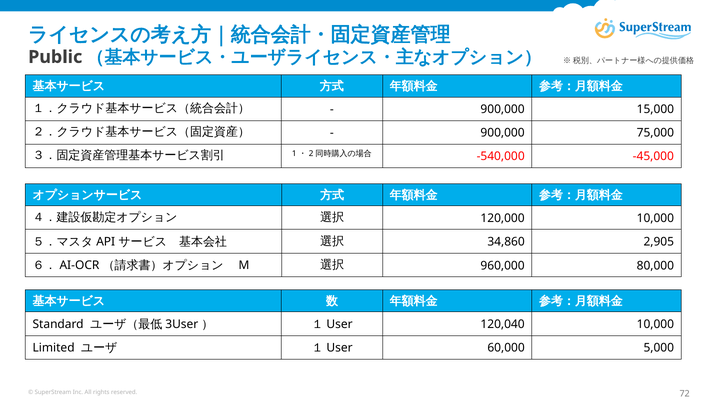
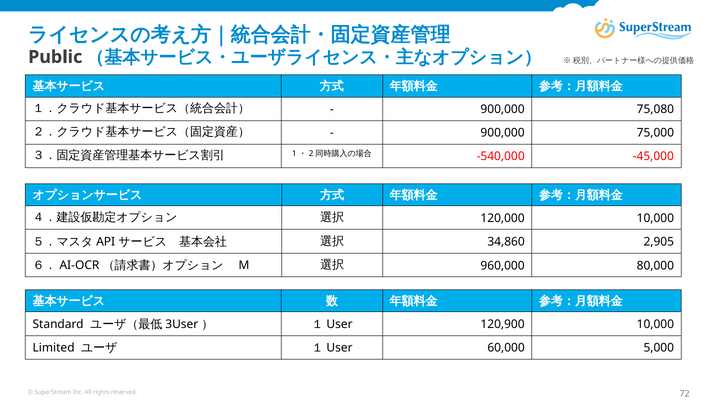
15,000: 15,000 -> 75,080 (655, 109)
120,040: 120,040 -> 120,900 (503, 324)
